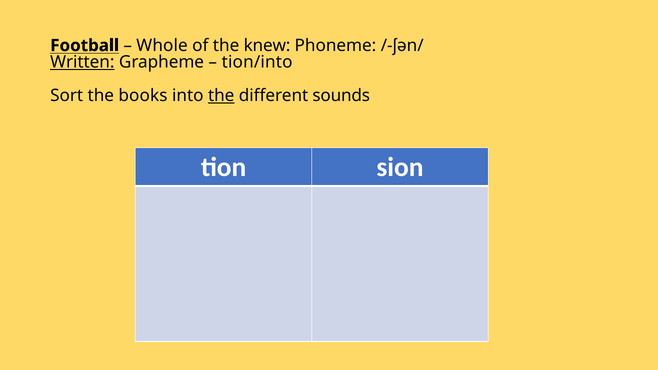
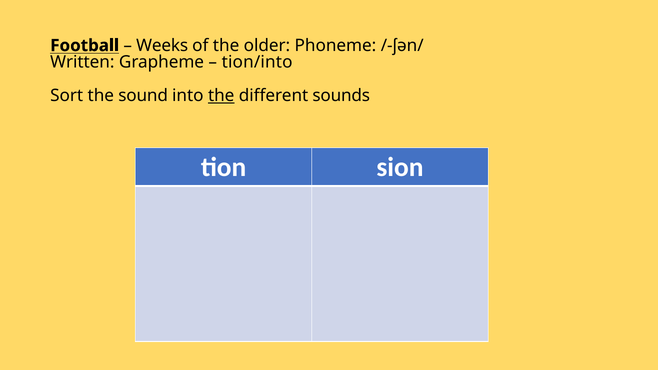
Whole: Whole -> Weeks (162, 46)
knew: knew -> older (267, 46)
Written underline: present -> none (82, 62)
books: books -> sound (143, 95)
